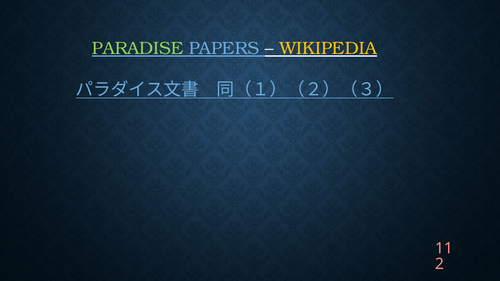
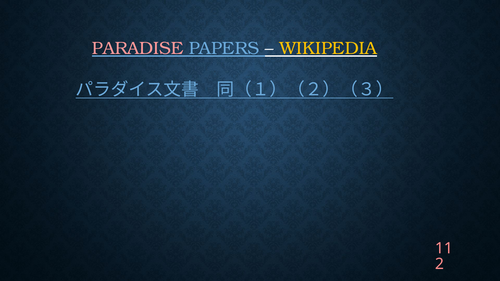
PARADISE colour: light green -> pink (138, 49)
